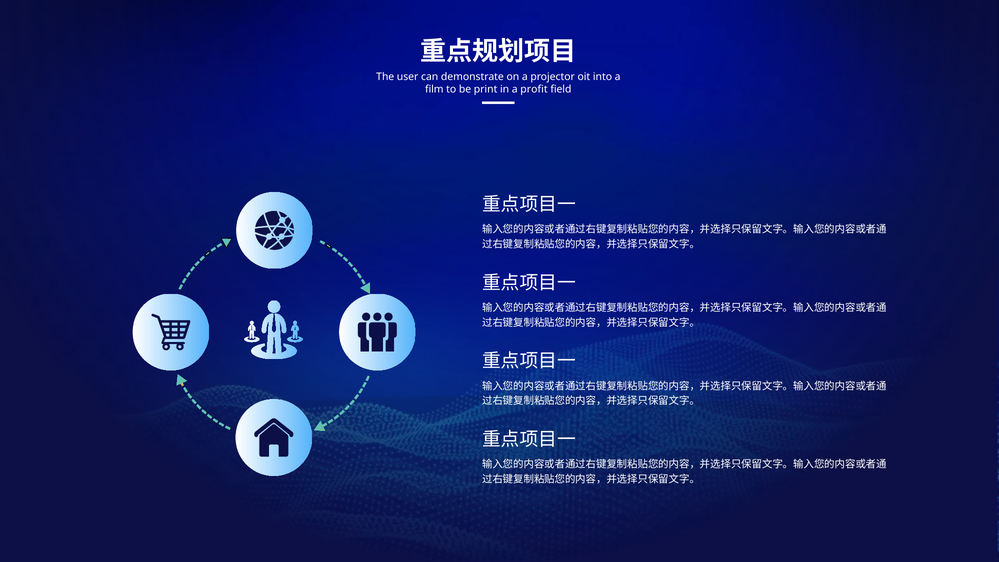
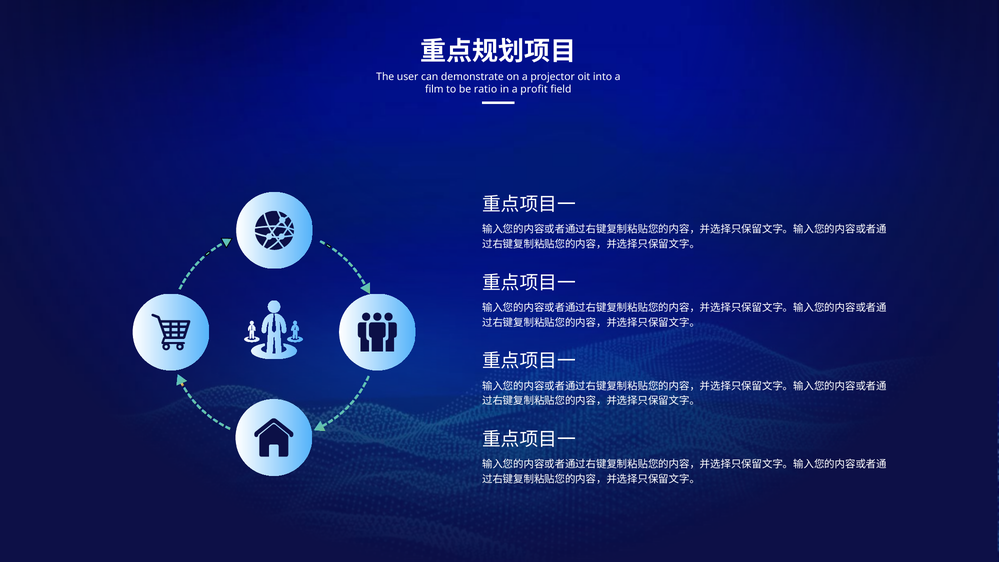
print: print -> ratio (486, 89)
